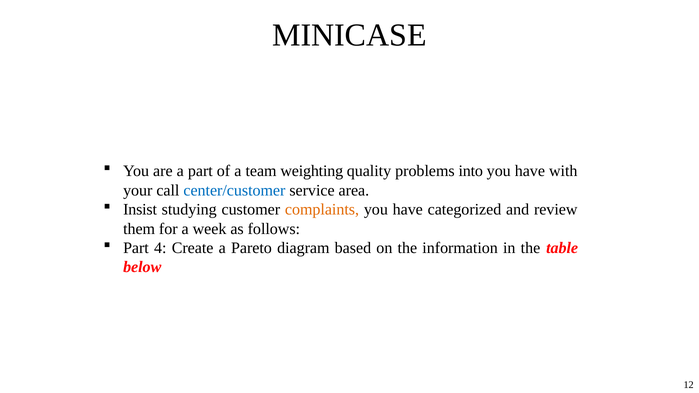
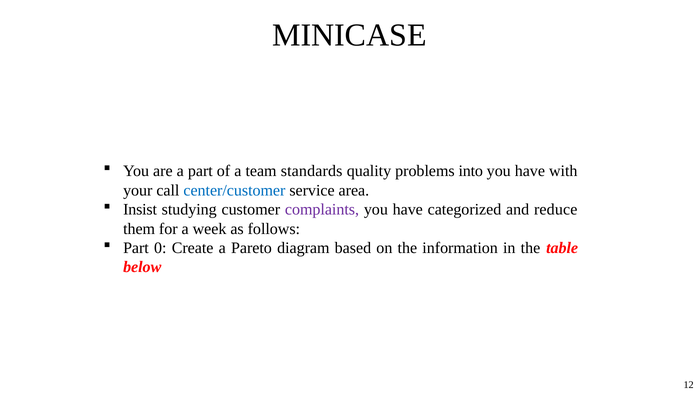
weighting: weighting -> standards (312, 171)
complaints colour: orange -> purple (322, 210)
review: review -> reduce (556, 210)
4: 4 -> 0 (160, 248)
